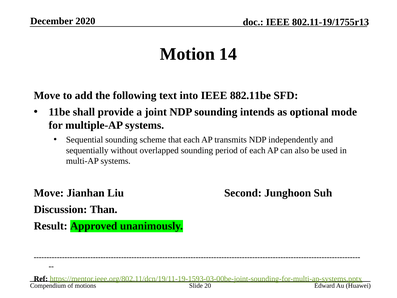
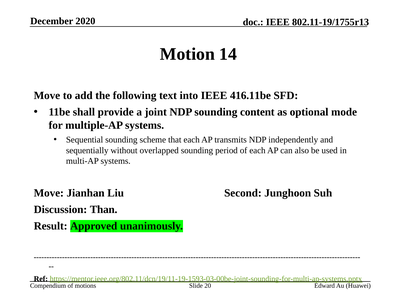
882.11be: 882.11be -> 416.11be (250, 95)
intends: intends -> content (257, 112)
